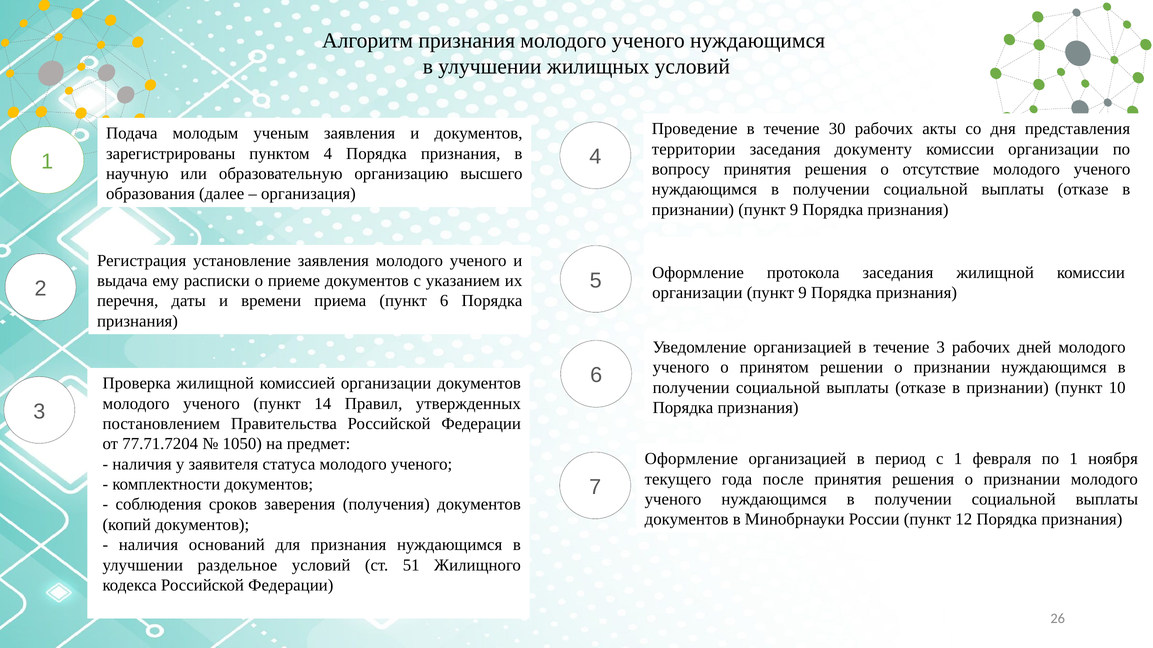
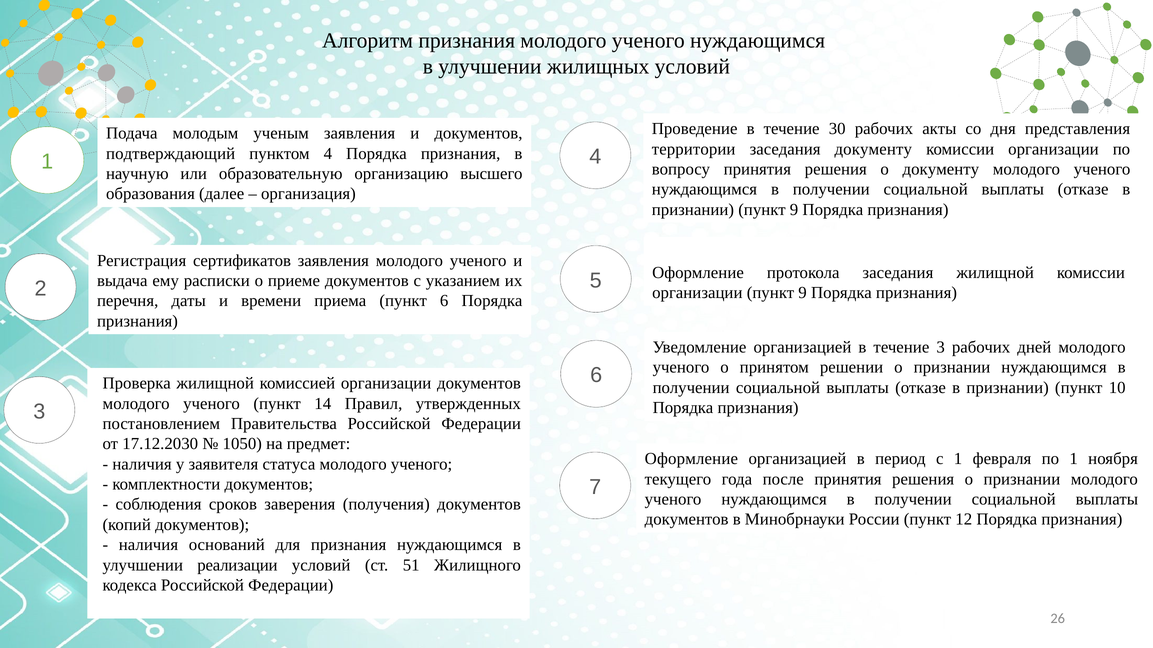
зарегистрированы: зарегистрированы -> подтверждающий (171, 154)
о отсутствие: отсутствие -> документу (941, 169)
установление: установление -> сертификатов (242, 261)
77.71.7204: 77.71.7204 -> 17.12.2030 (160, 444)
раздельное: раздельное -> реализации (237, 565)
